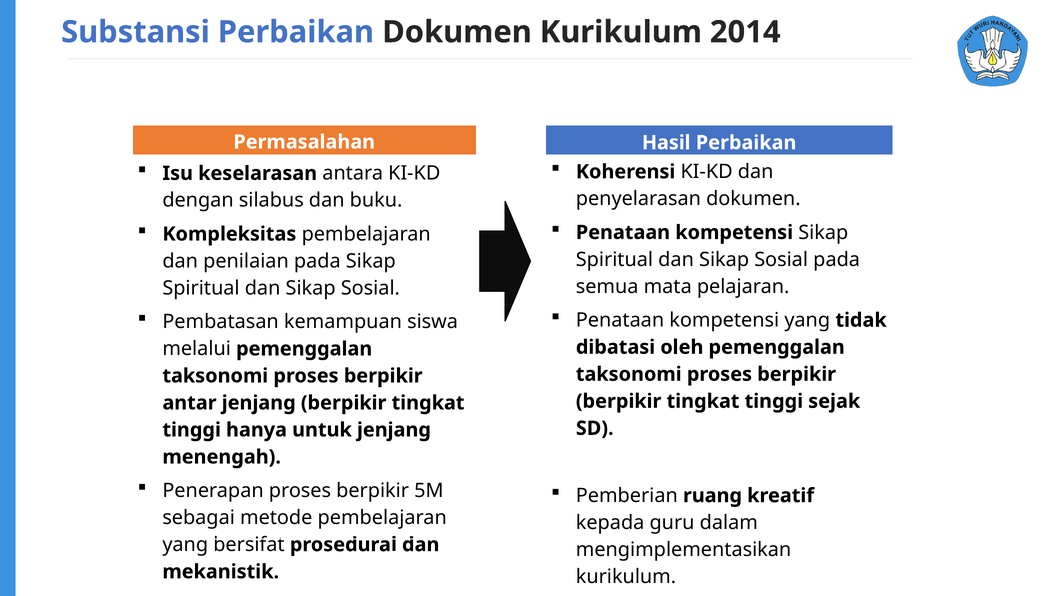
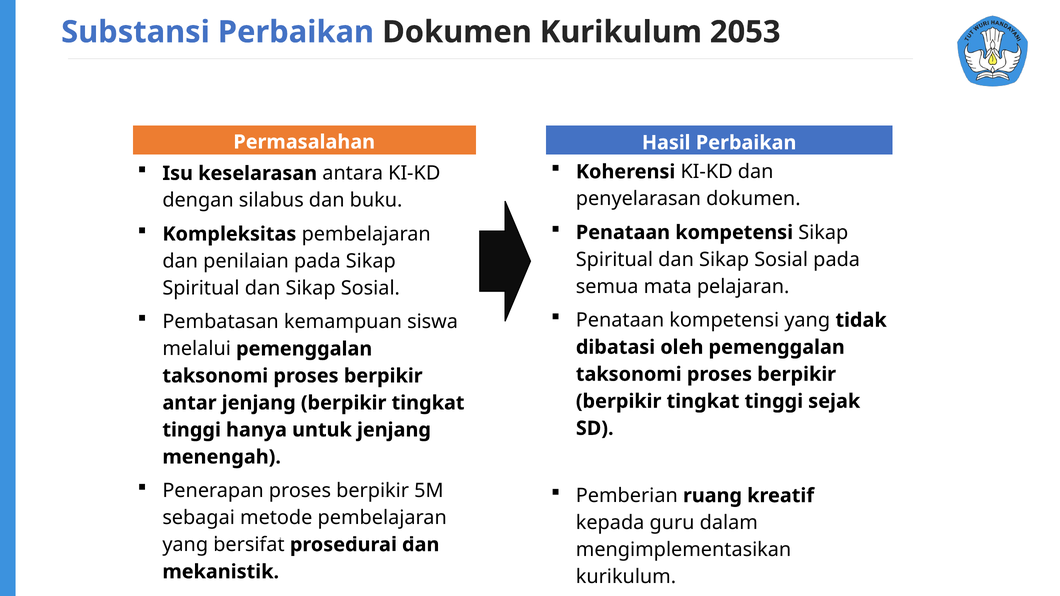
2014: 2014 -> 2053 (745, 32)
